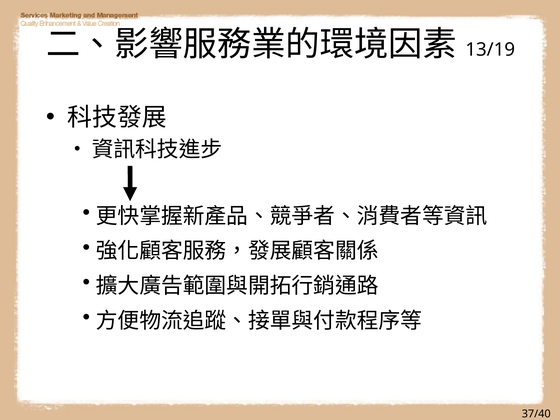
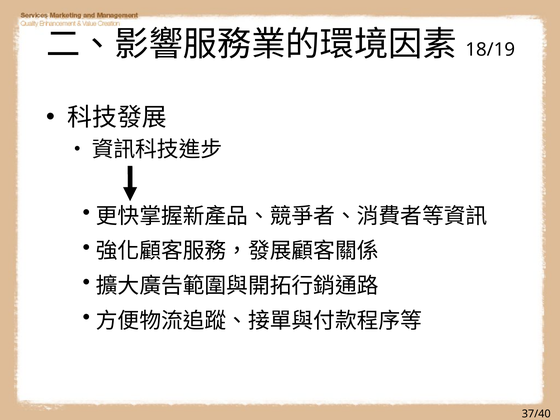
13/19: 13/19 -> 18/19 (490, 50)
